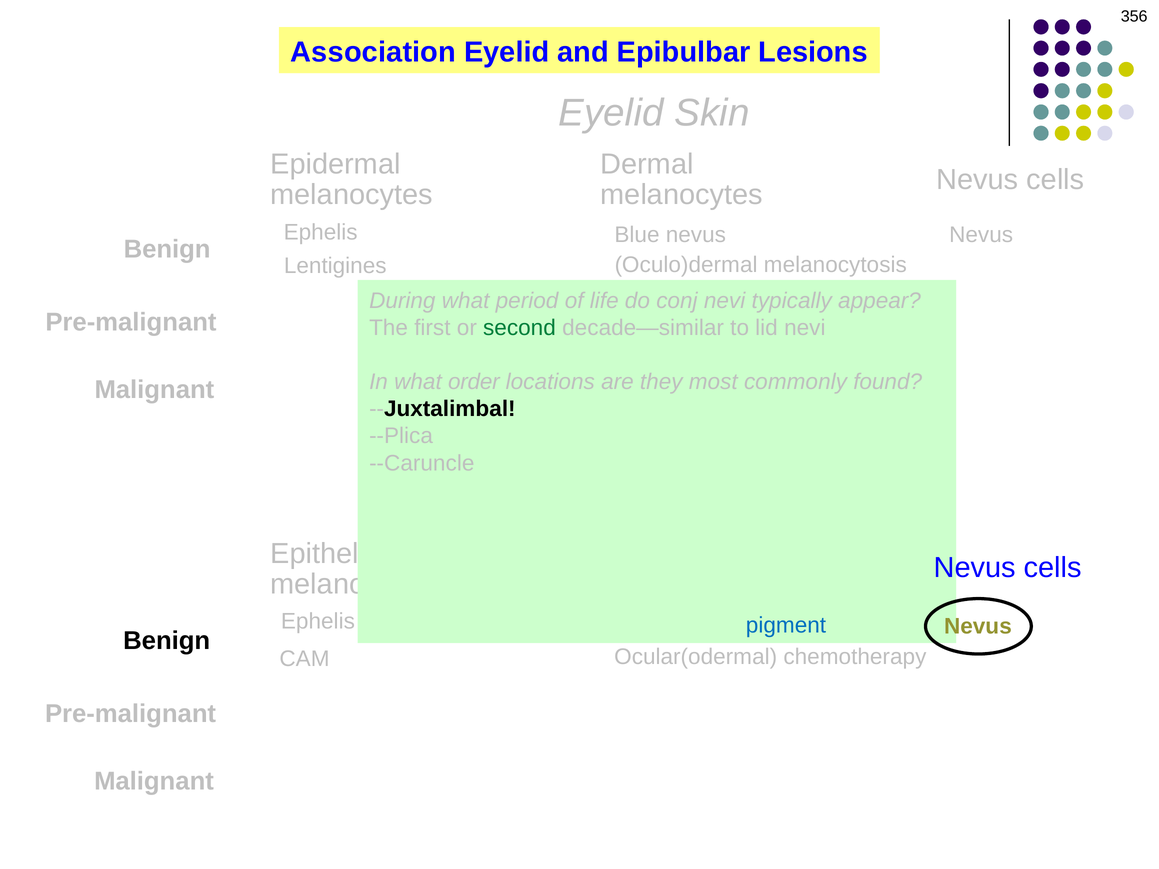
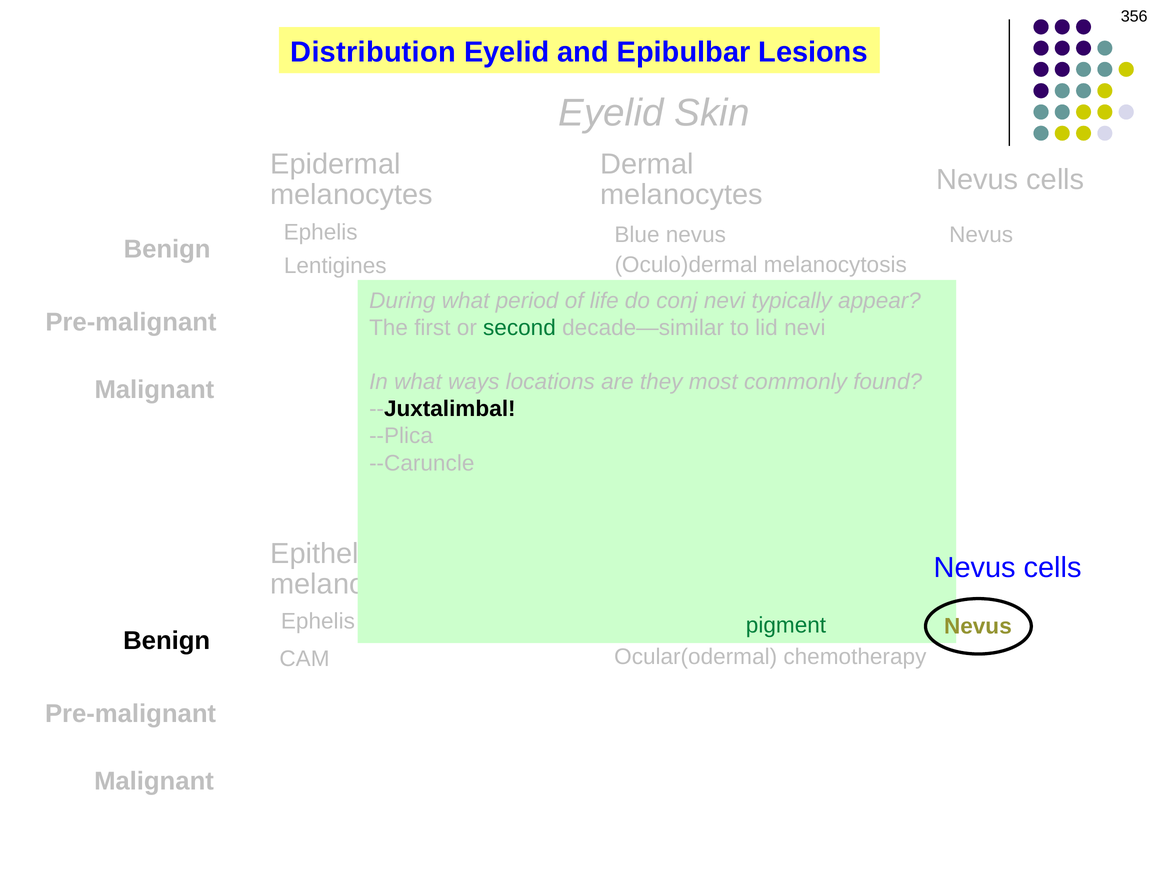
Association: Association -> Distribution (373, 52)
order: order -> ways (474, 382)
pigment colour: blue -> green (786, 626)
